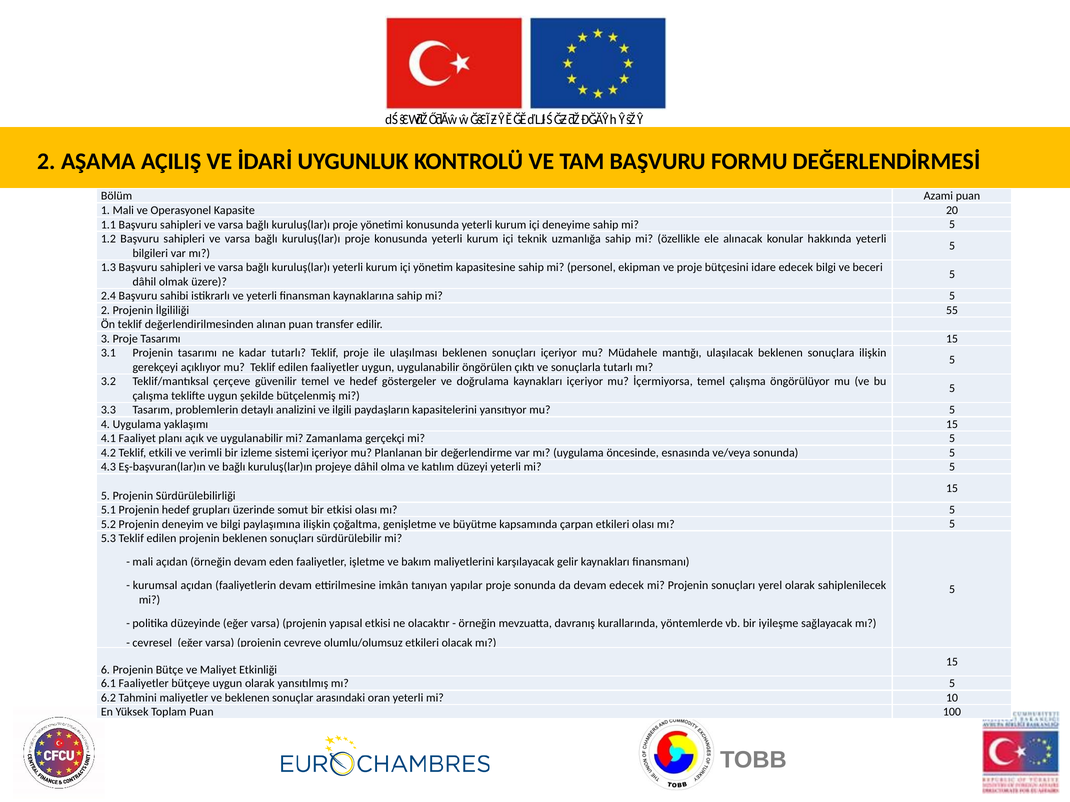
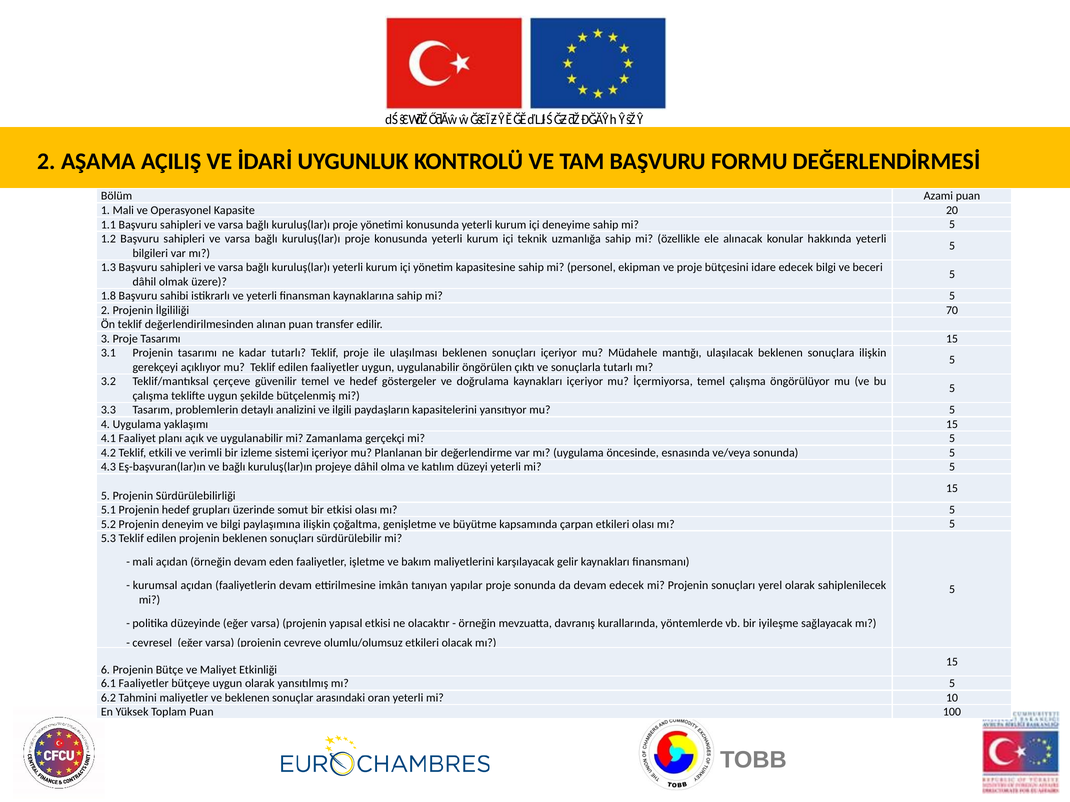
2.4: 2.4 -> 1.8 (108, 296)
55: 55 -> 70 (952, 310)
